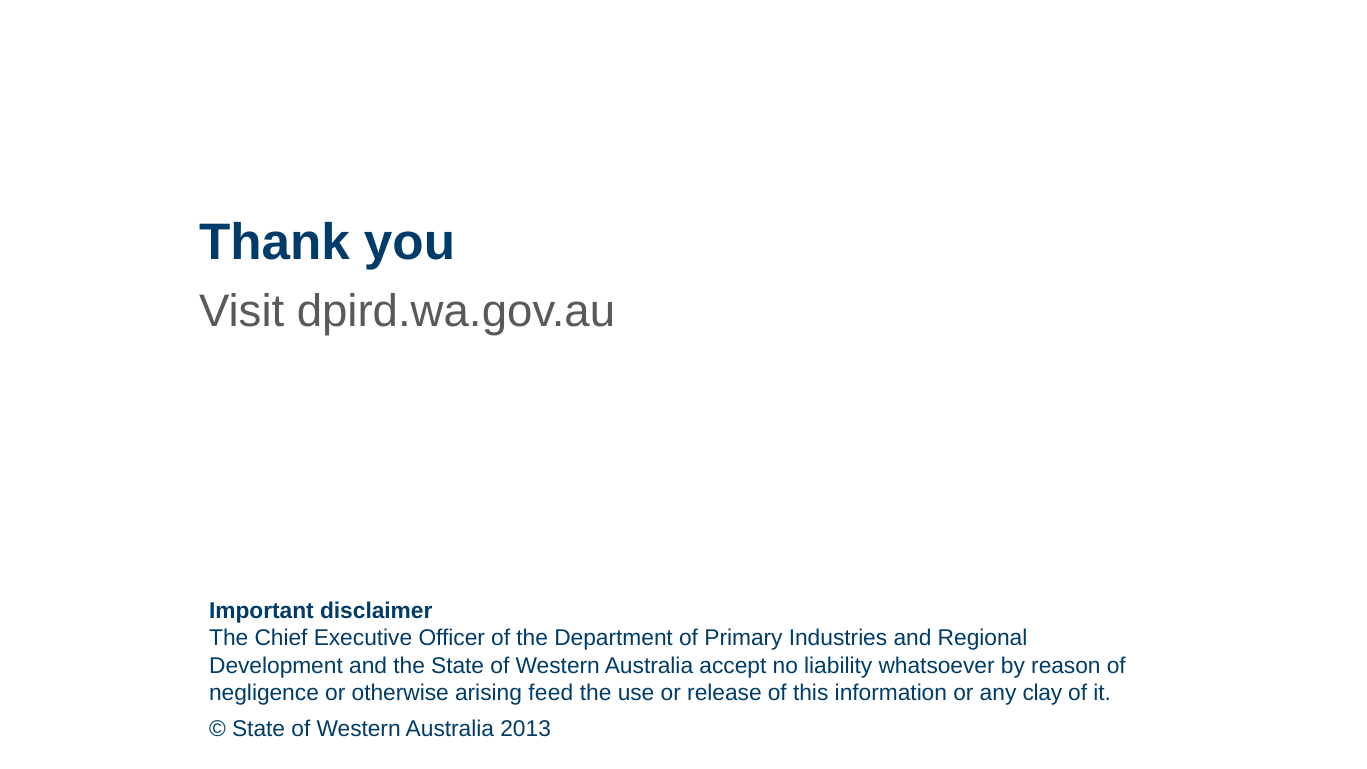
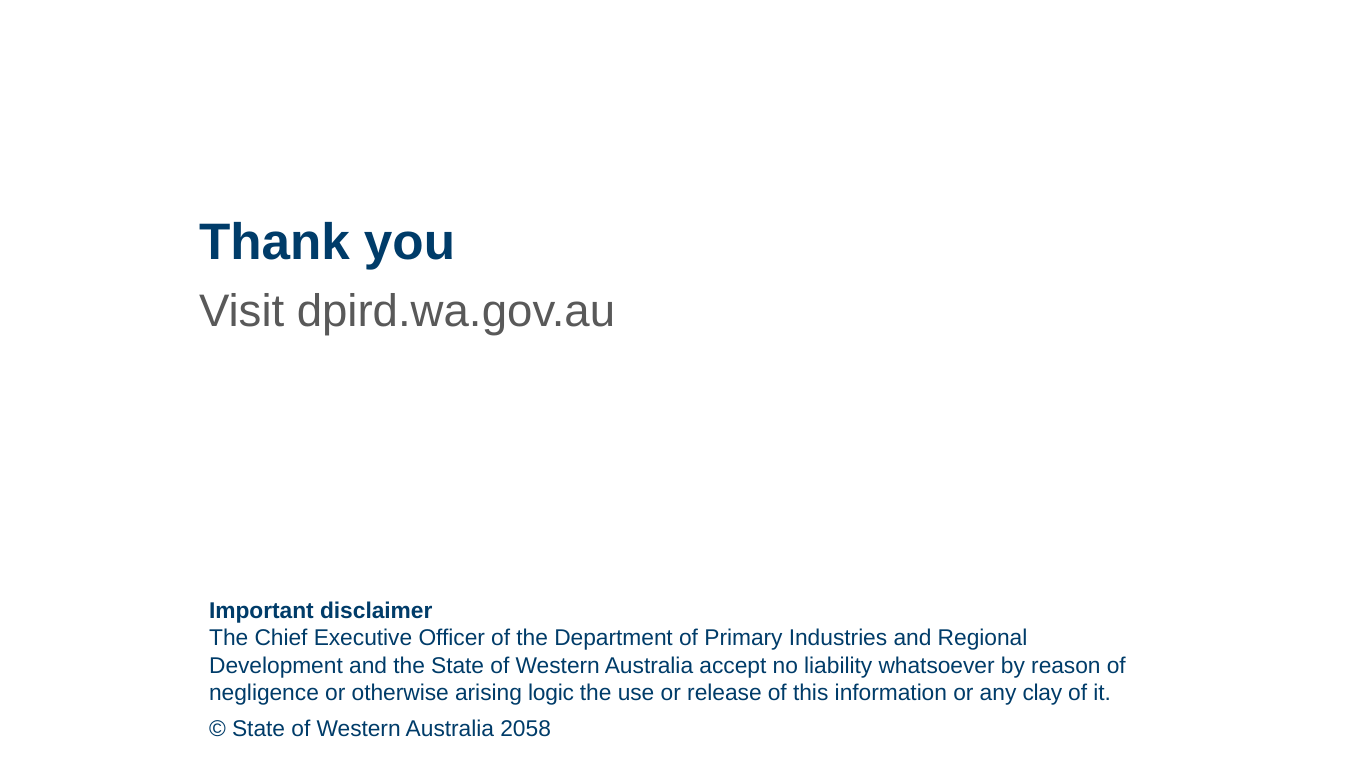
feed: feed -> logic (551, 693)
2013: 2013 -> 2058 (526, 729)
